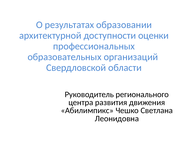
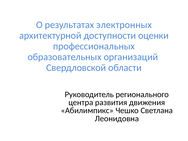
образовании: образовании -> электронных (124, 25)
